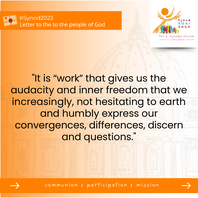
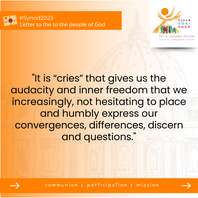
work: work -> cries (68, 78)
earth: earth -> place (173, 102)
